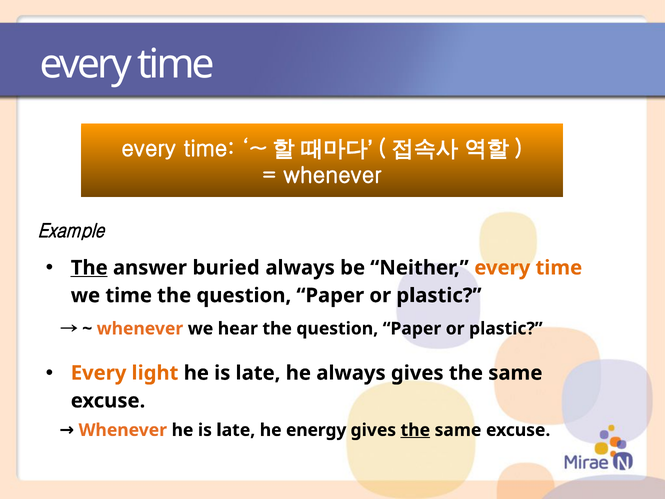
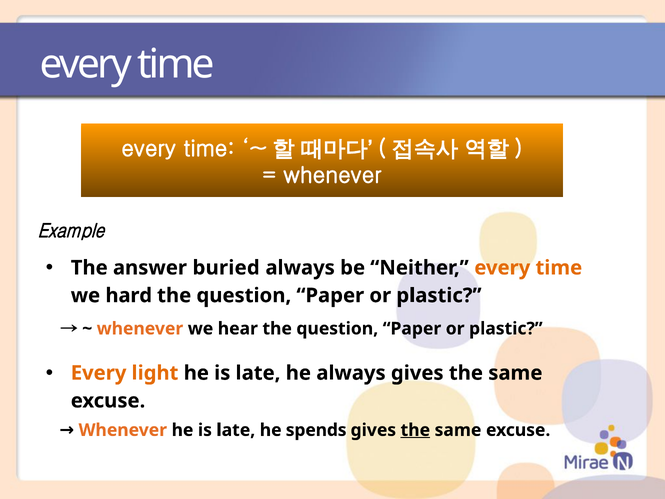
The underline: present -> none (89, 268)
we time: time -> hard (129, 295)
energy: energy -> spends (316, 430)
